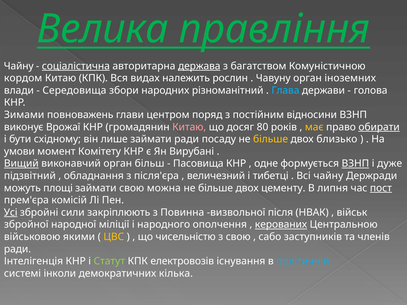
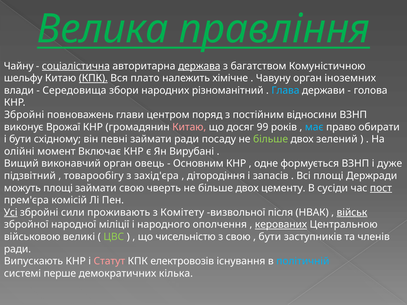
кордом: кордом -> шельфу (23, 78)
КПК underline: none -> present (93, 78)
видах: видах -> плато (145, 78)
рослин: рослин -> хімічне (230, 78)
Зимами: Зимами -> Збройні (24, 115)
80: 80 -> 99 (263, 127)
має colour: yellow -> light blue (314, 127)
обирати underline: present -> none (379, 127)
лише: лише -> певні (114, 139)
більше colour: yellow -> light green (271, 139)
близько: близько -> зелений (337, 139)
умови: умови -> олійні (19, 152)
Комітету: Комітету -> Включає (100, 152)
Вищий underline: present -> none (21, 164)
більш: більш -> овець (150, 164)
Пасовища: Пасовища -> Основним (198, 164)
ВЗНП underline: present -> none (355, 164)
обладнання: обладнання -> товарообігу (94, 176)
після'єра: після'єра -> захід'єра (156, 176)
величезний: величезний -> дітородіння (216, 176)
тибетці: тибетці -> запасів (271, 176)
Всі чайну: чайну -> площі (328, 176)
можна: можна -> чверть (164, 188)
липня: липня -> сусіди (333, 188)
закріплюють: закріплюють -> проживають (119, 213)
Повинна: Повинна -> Комітету (182, 213)
військ underline: none -> present (352, 213)
якими: якими -> великі (79, 237)
ЦВС colour: yellow -> light green (114, 237)
сабо: сабо -> бути (270, 237)
Інтелігенція: Інтелігенція -> Випускають (34, 261)
Статут colour: light green -> pink (109, 261)
інколи: інколи -> перше (60, 274)
